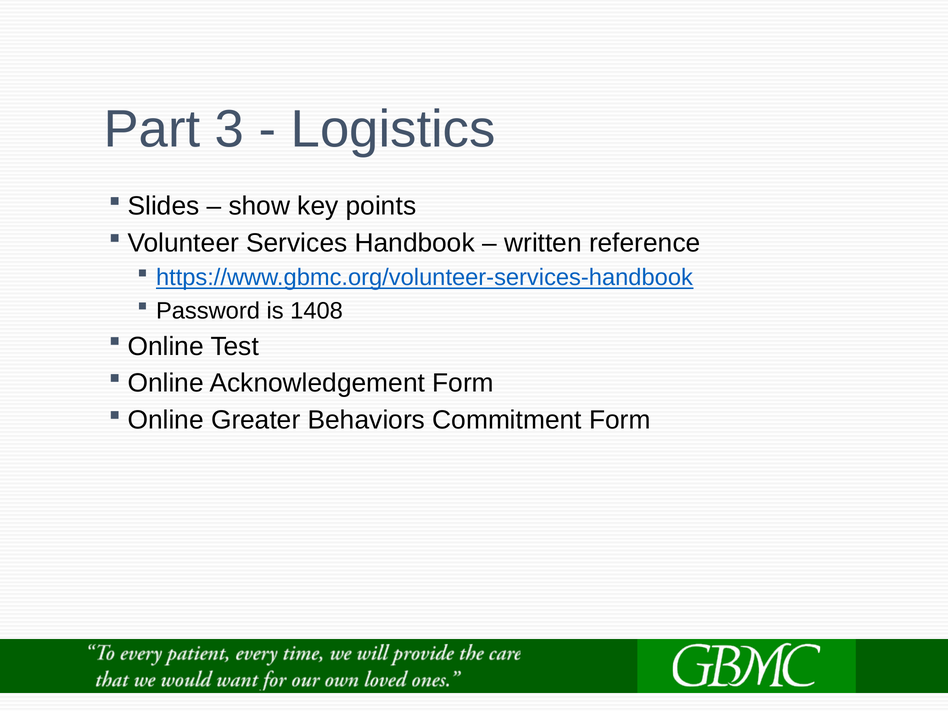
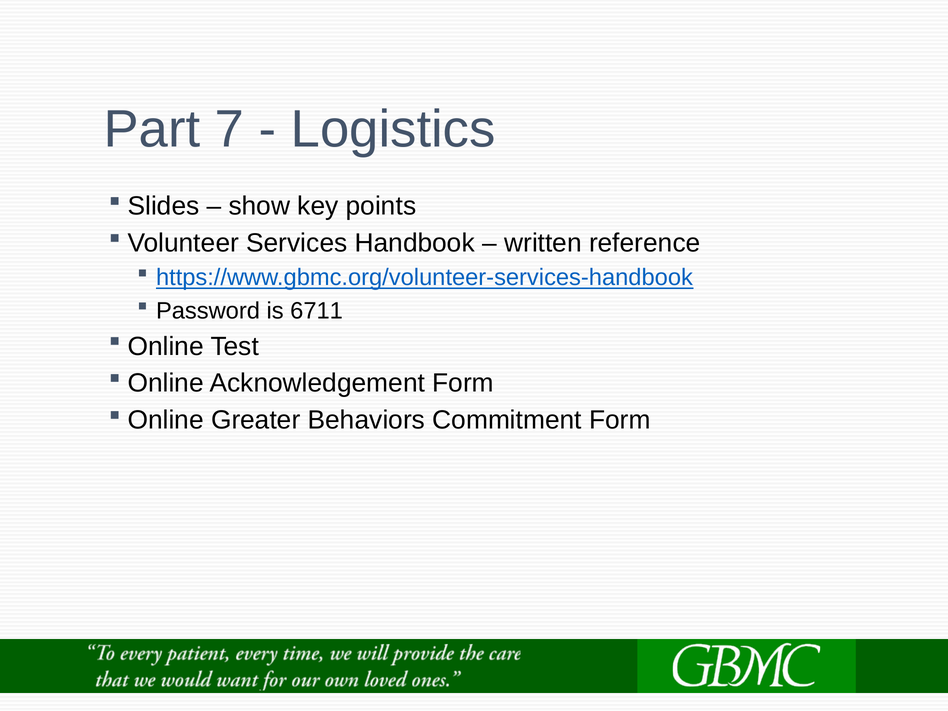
3: 3 -> 7 (230, 129)
1408: 1408 -> 6711 (317, 311)
